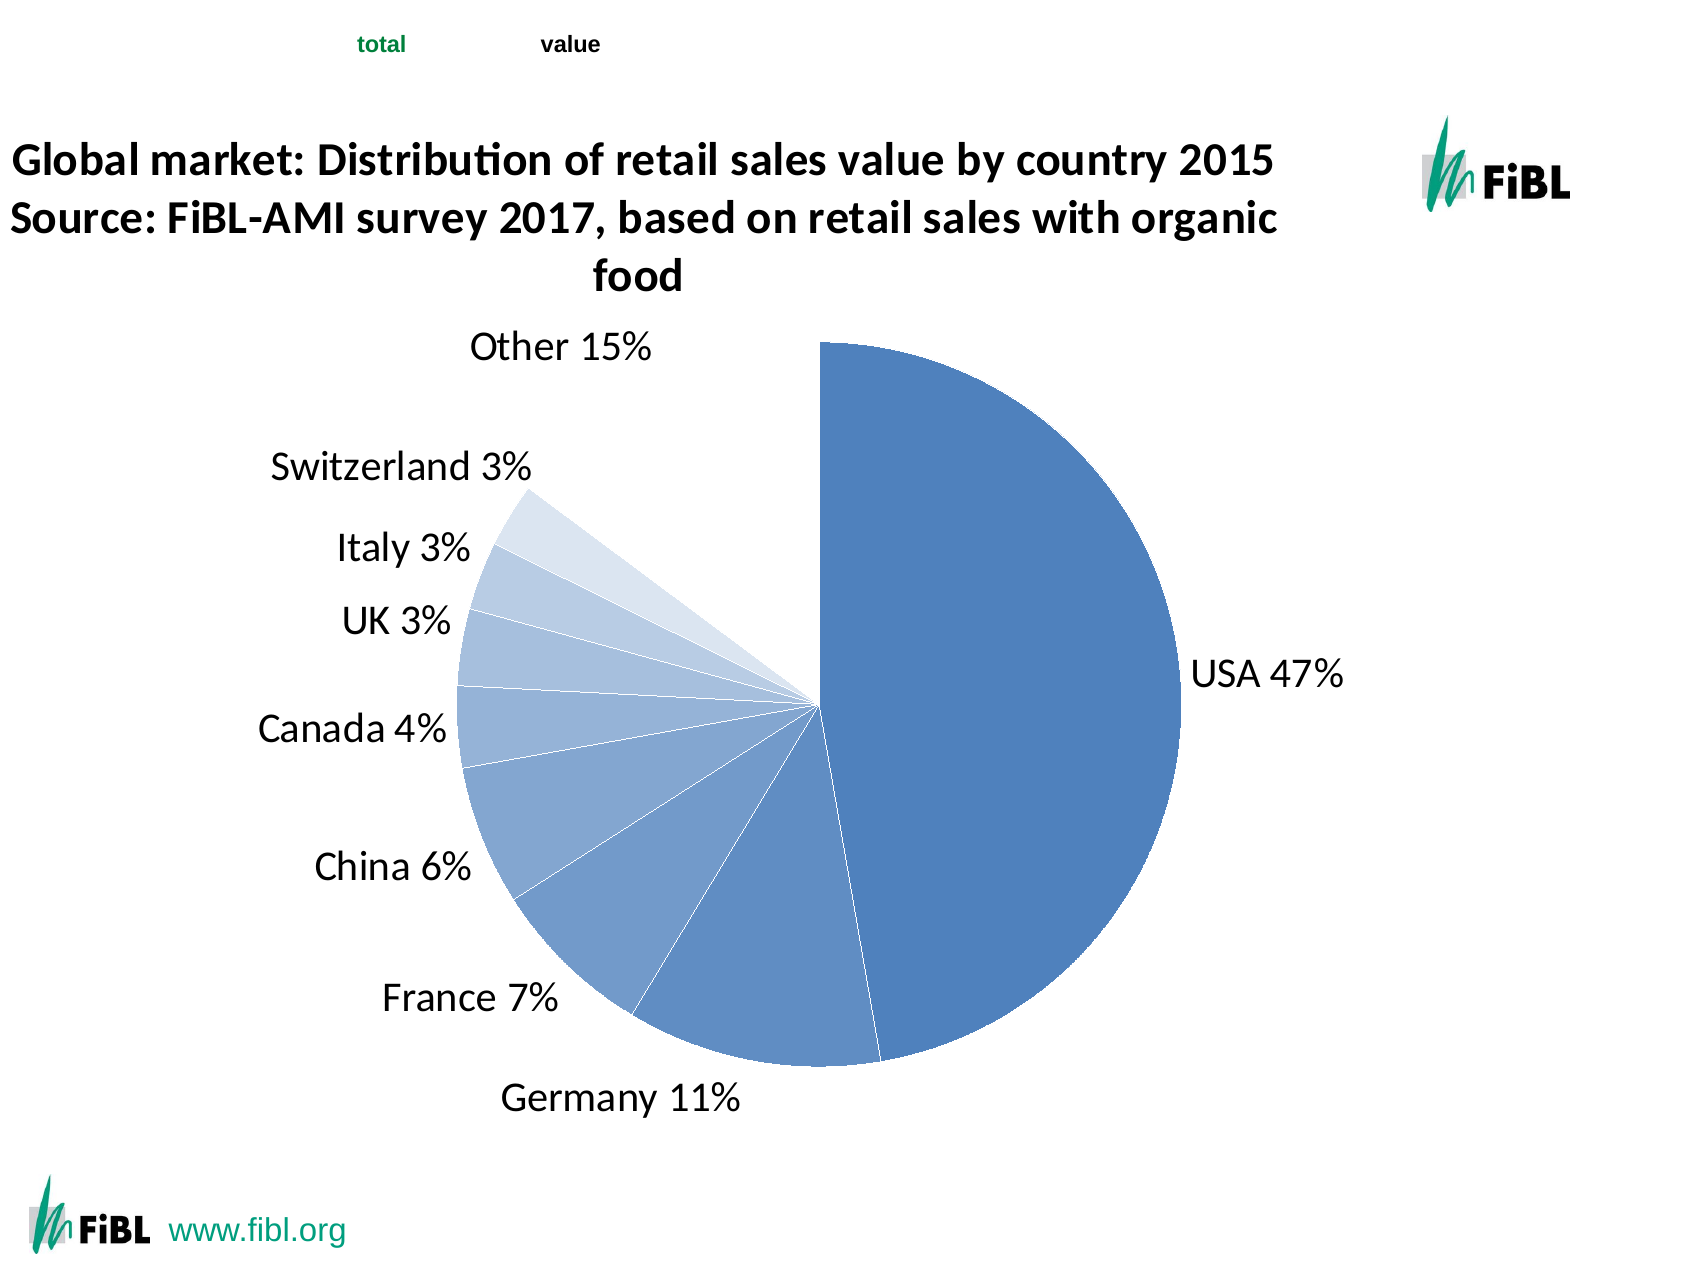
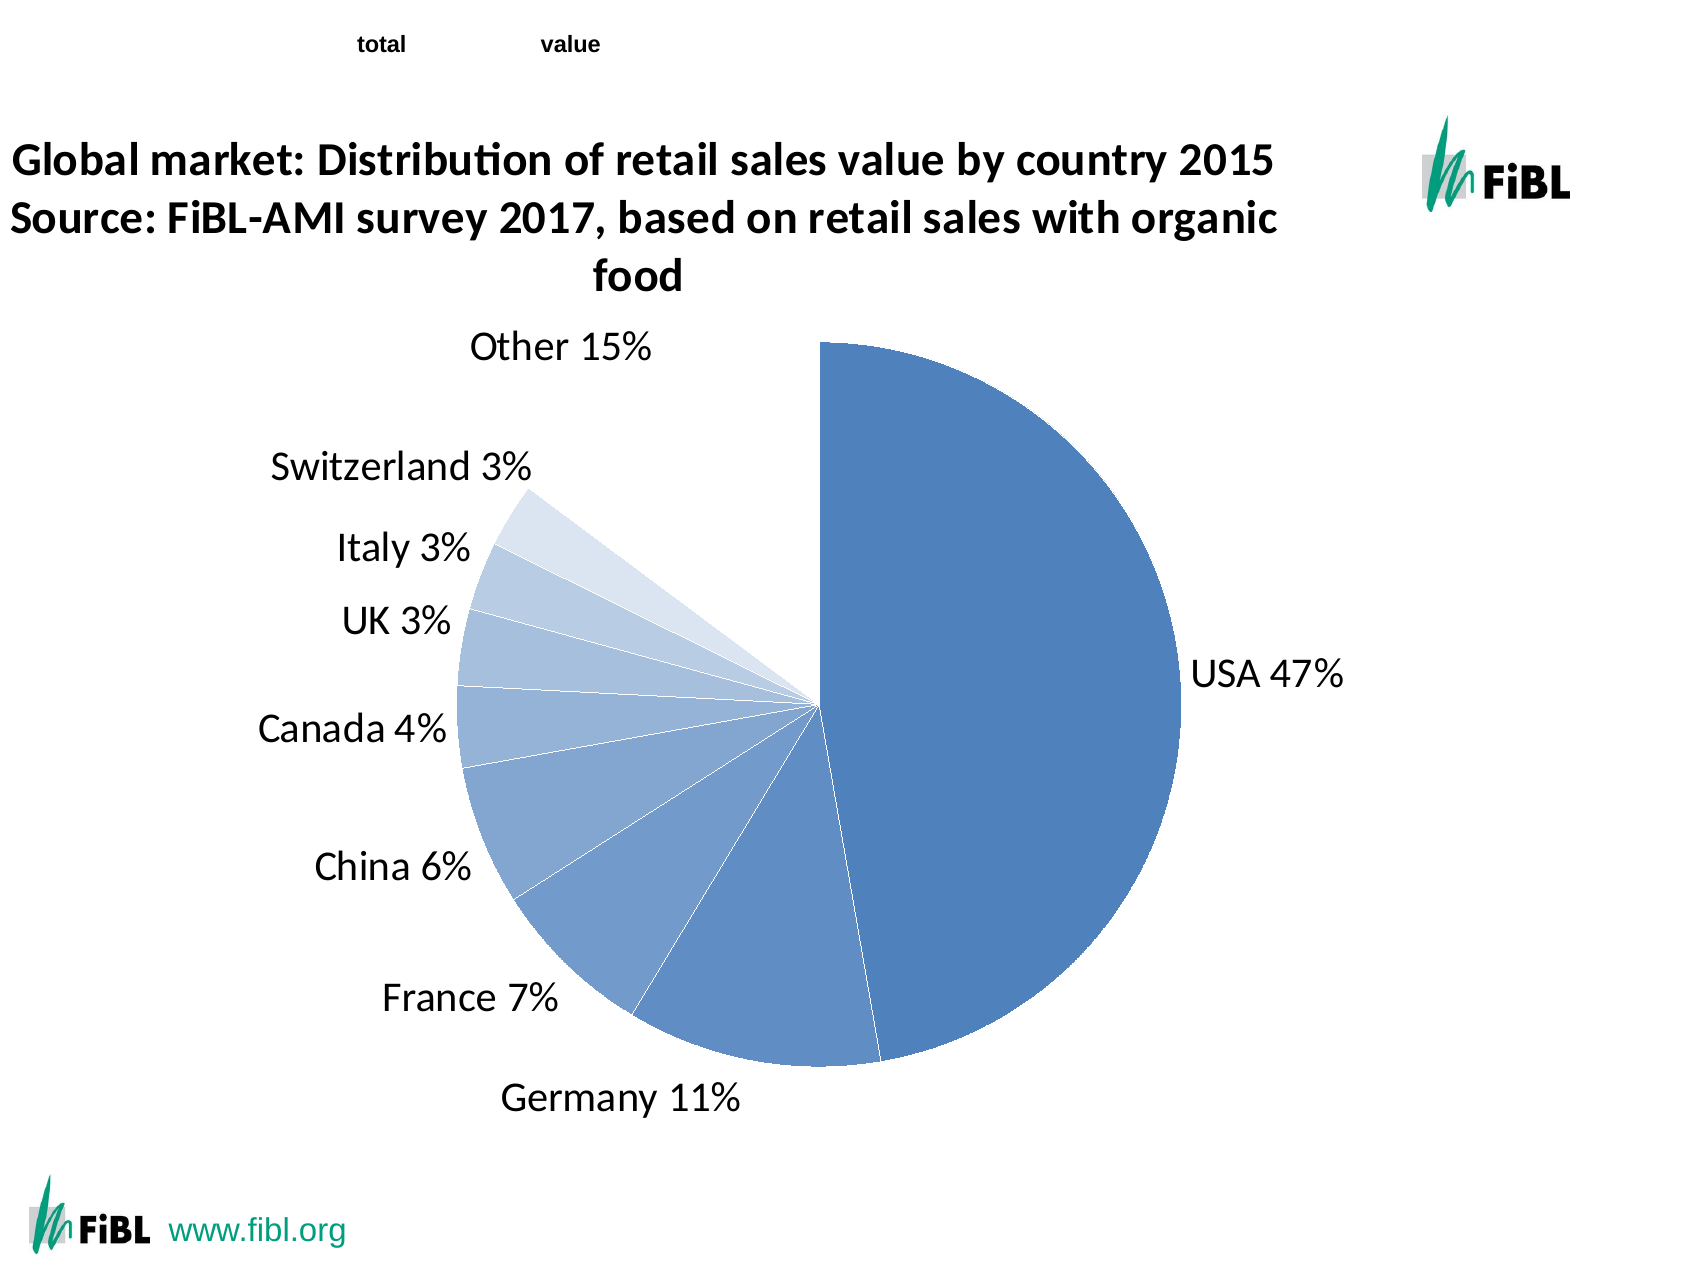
total colour: green -> black (382, 45)
